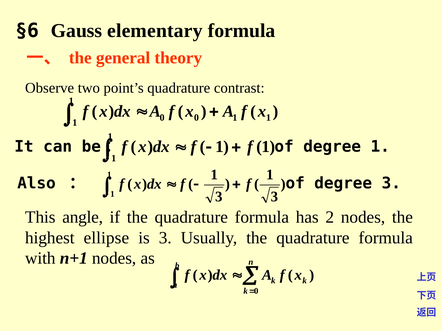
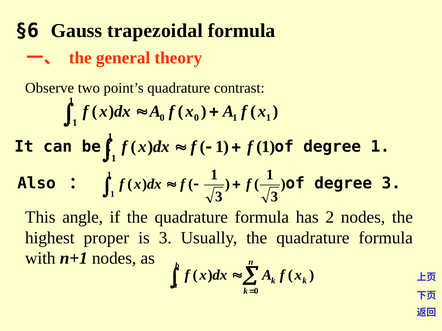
elementary: elementary -> trapezoidal (155, 31)
ellipse: ellipse -> proper (106, 238)
